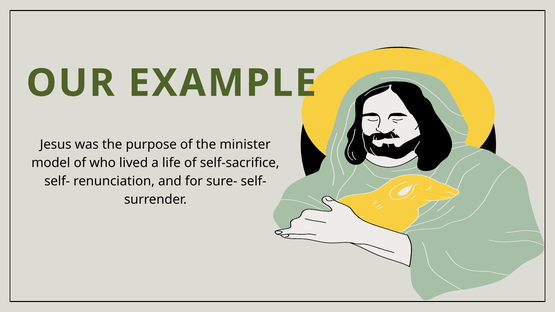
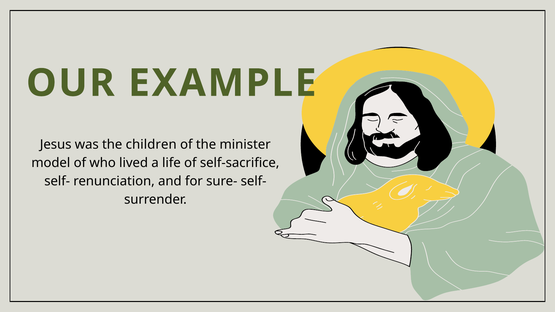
purpose: purpose -> children (151, 145)
